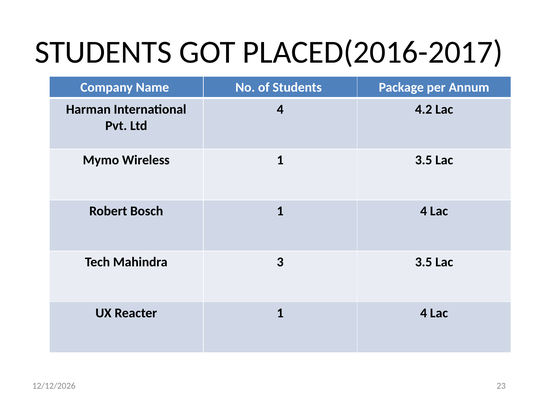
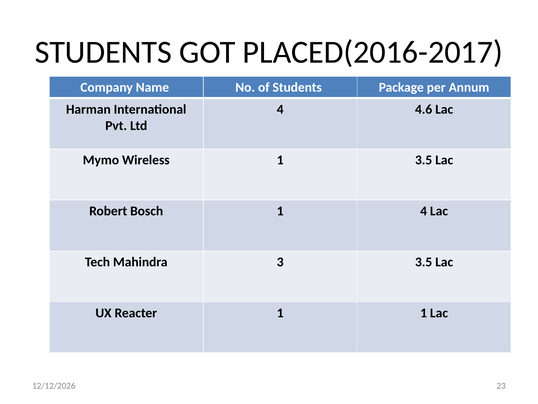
4.2: 4.2 -> 4.6 (424, 109)
Reacter 1 4: 4 -> 1 (424, 313)
